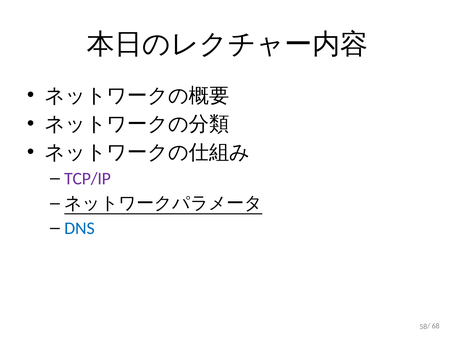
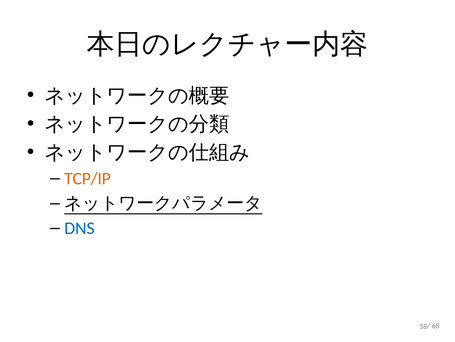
TCP/IP colour: purple -> orange (87, 178)
